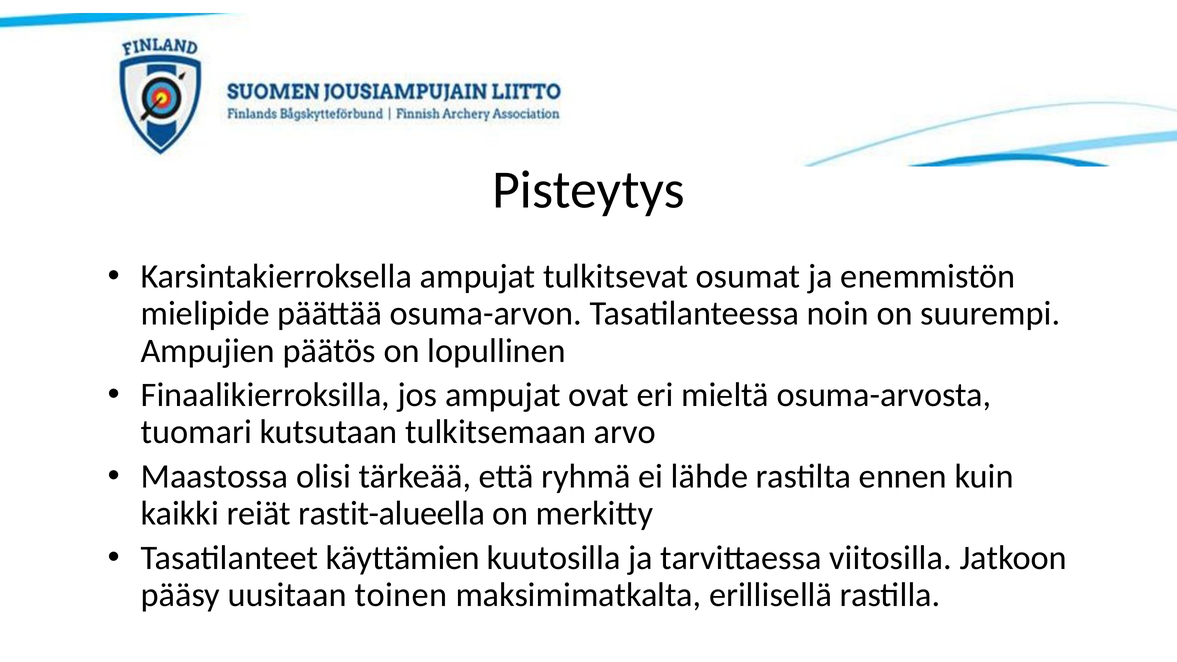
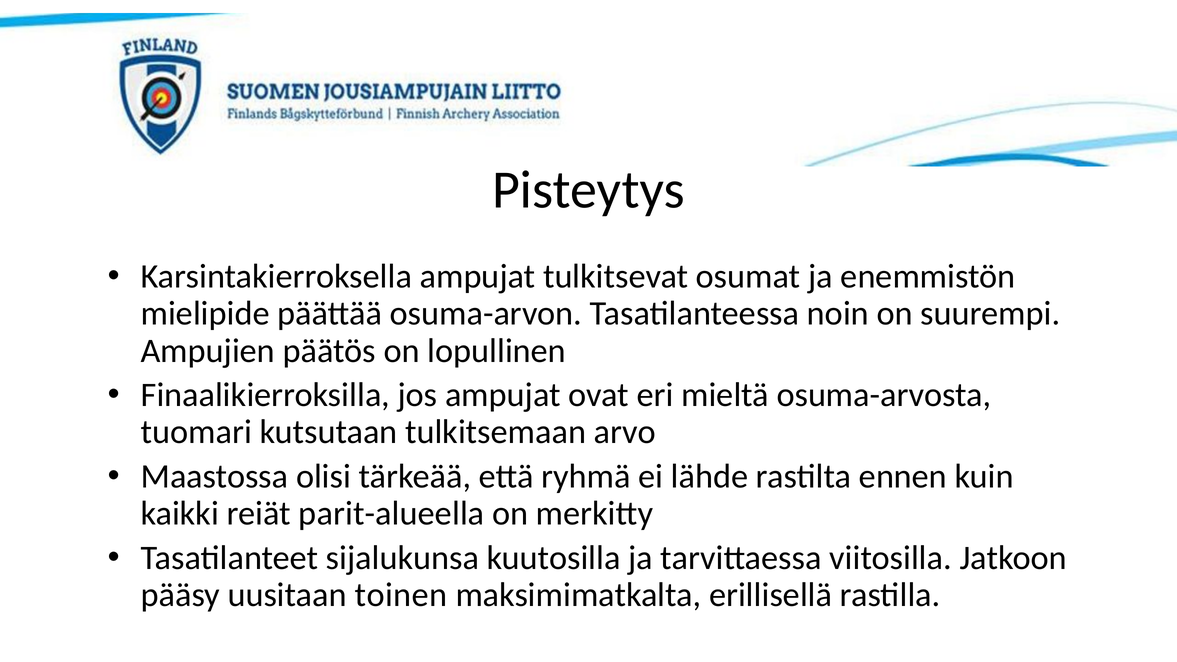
rastit-alueella: rastit-alueella -> parit-alueella (391, 514)
käyttämien: käyttämien -> sijalukunsa (403, 558)
